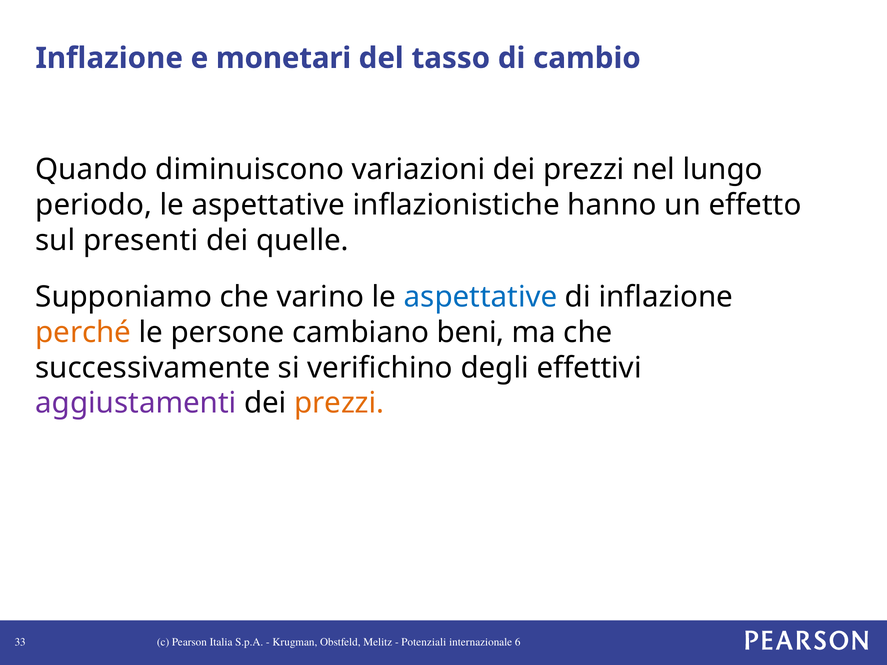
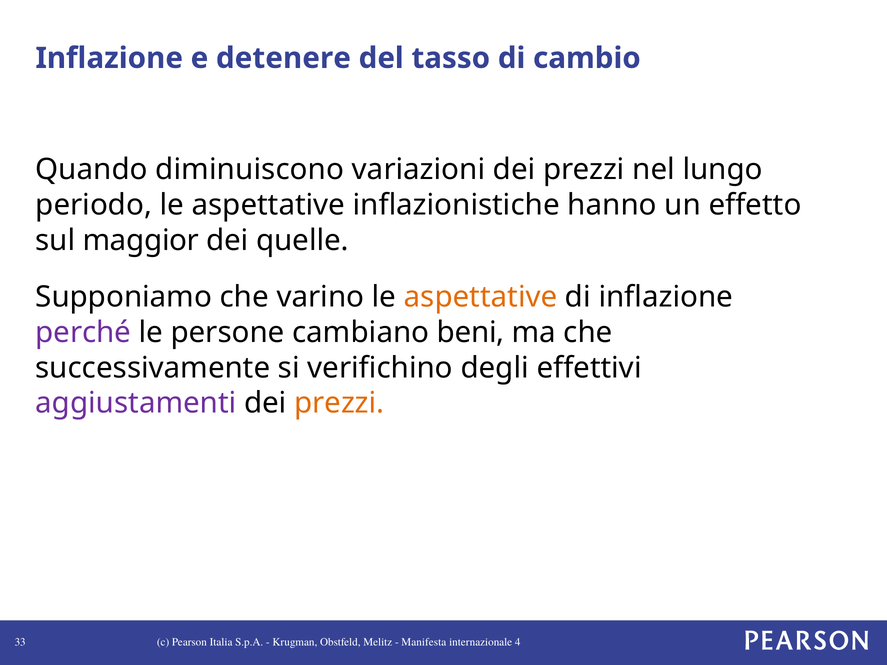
monetari: monetari -> detenere (283, 58)
presenti: presenti -> maggior (141, 241)
aspettative colour: blue -> orange (481, 297)
perché colour: orange -> purple (83, 332)
Potenziali: Potenziali -> Manifesta (424, 642)
6: 6 -> 4 (518, 642)
